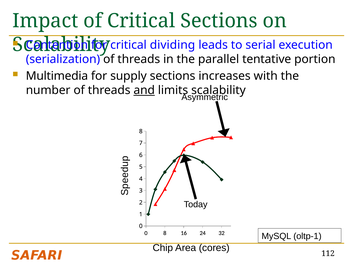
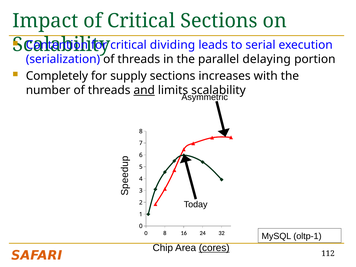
tentative: tentative -> delaying (267, 59)
Multimedia: Multimedia -> Completely (57, 76)
cores underline: none -> present (214, 248)
